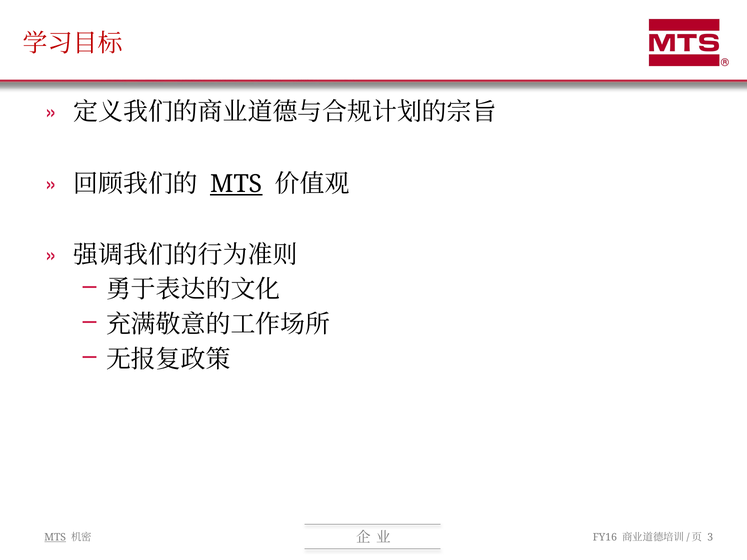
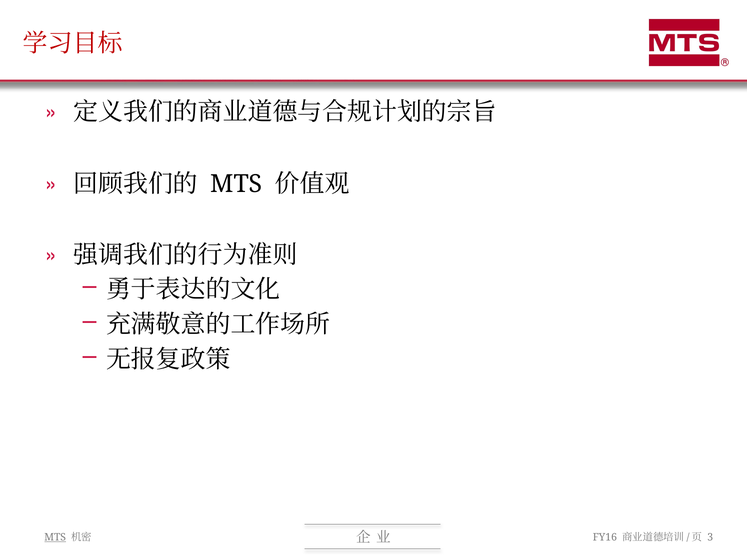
MTS underline: present -> none (236, 184)
